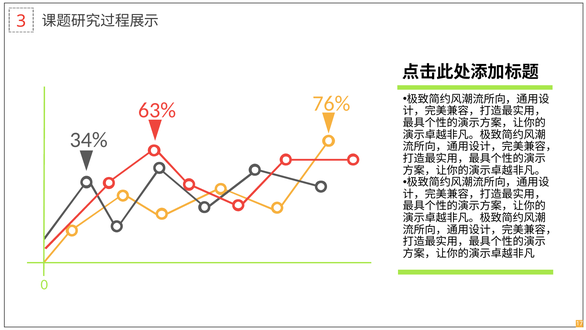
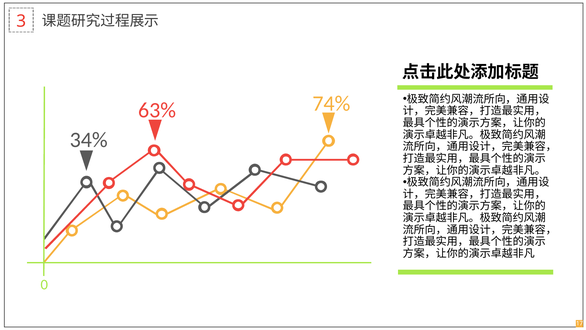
76%: 76% -> 74% (331, 103)
